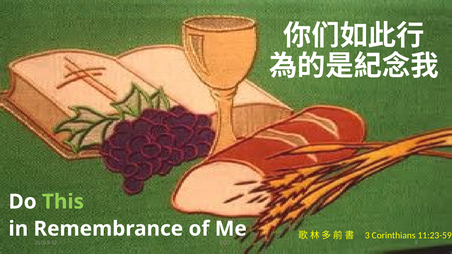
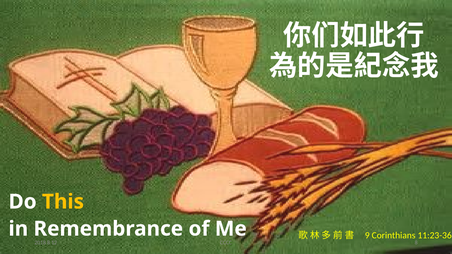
This colour: light green -> yellow (63, 202)
3: 3 -> 9 (367, 236)
11:23-59: 11:23-59 -> 11:23-36 (435, 236)
